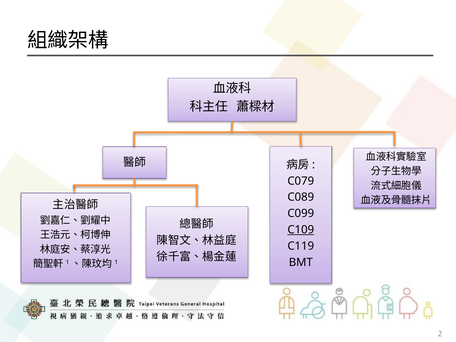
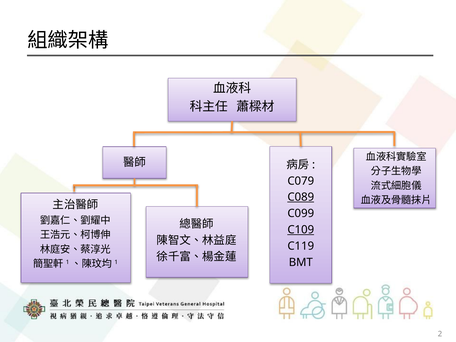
C089 underline: none -> present (301, 197)
